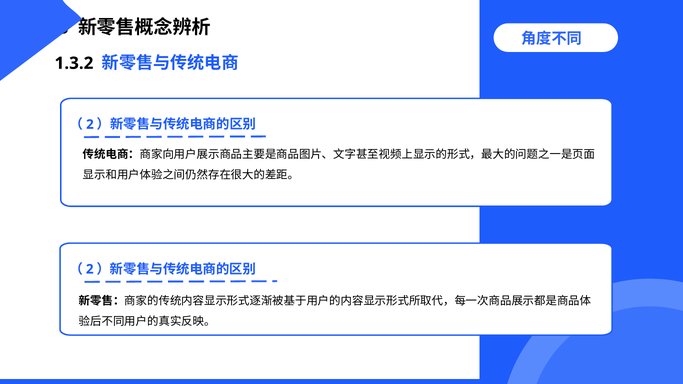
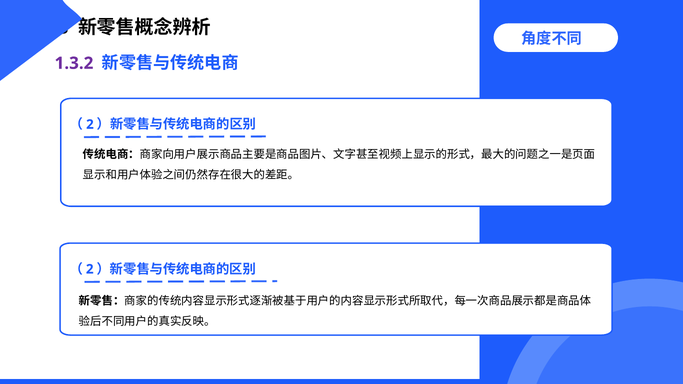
1.3.2 colour: black -> purple (74, 63)
